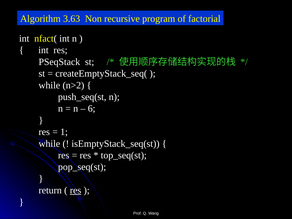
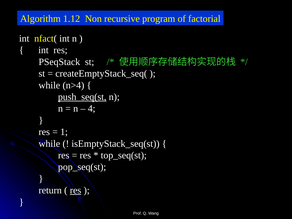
3.63: 3.63 -> 1.12 (72, 19)
n>2: n>2 -> n>4 (73, 85)
push_seq(st underline: none -> present (82, 97)
6: 6 -> 4 (92, 109)
